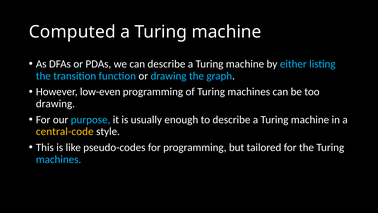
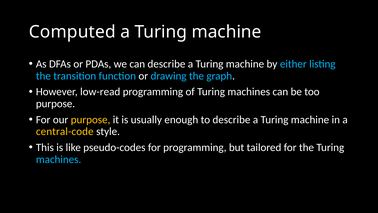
low-even: low-even -> low-read (100, 92)
drawing: drawing -> purpose (55, 104)
purpose colour: light blue -> yellow (91, 119)
